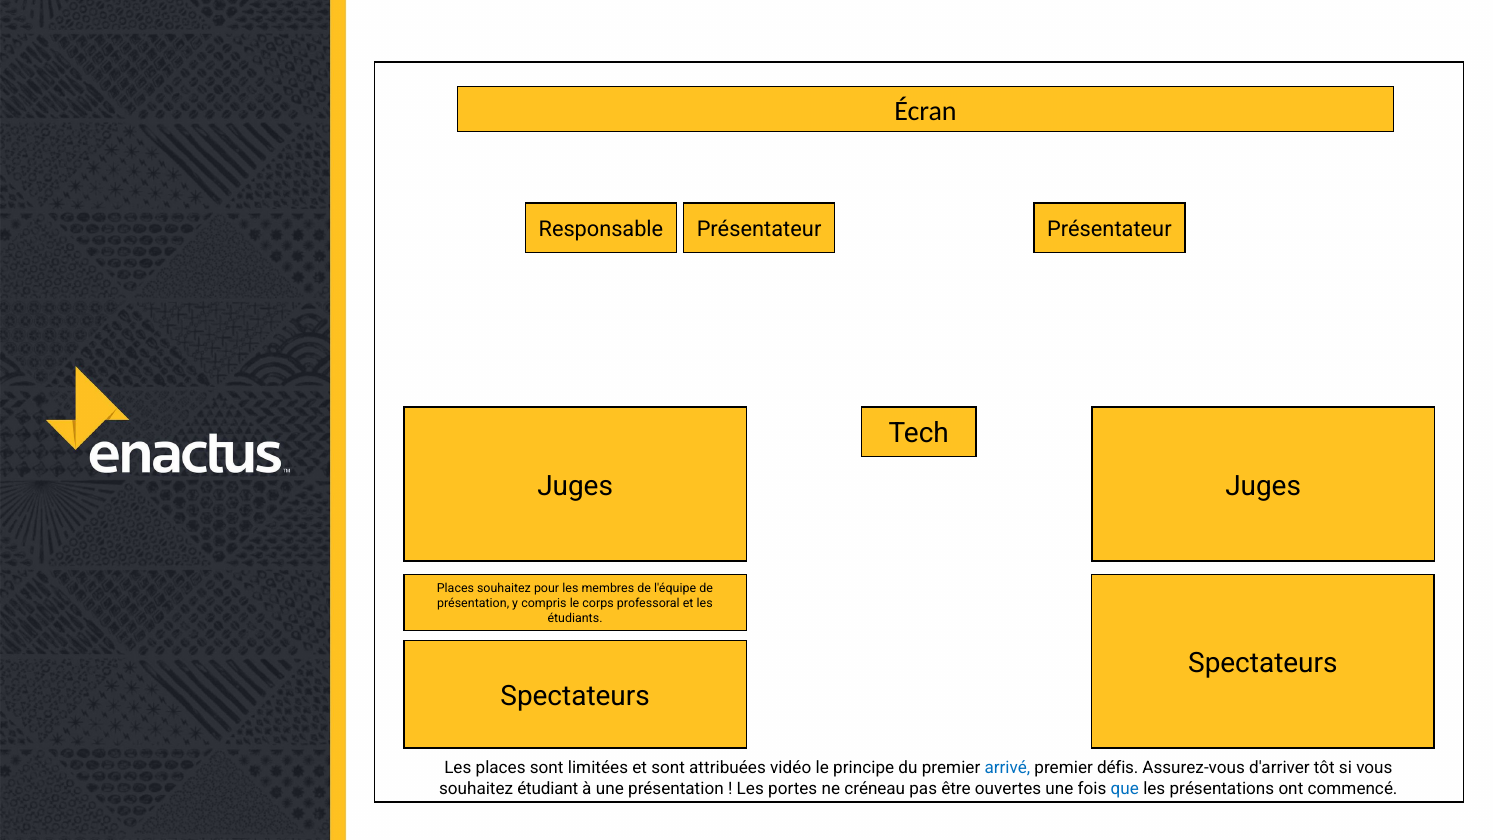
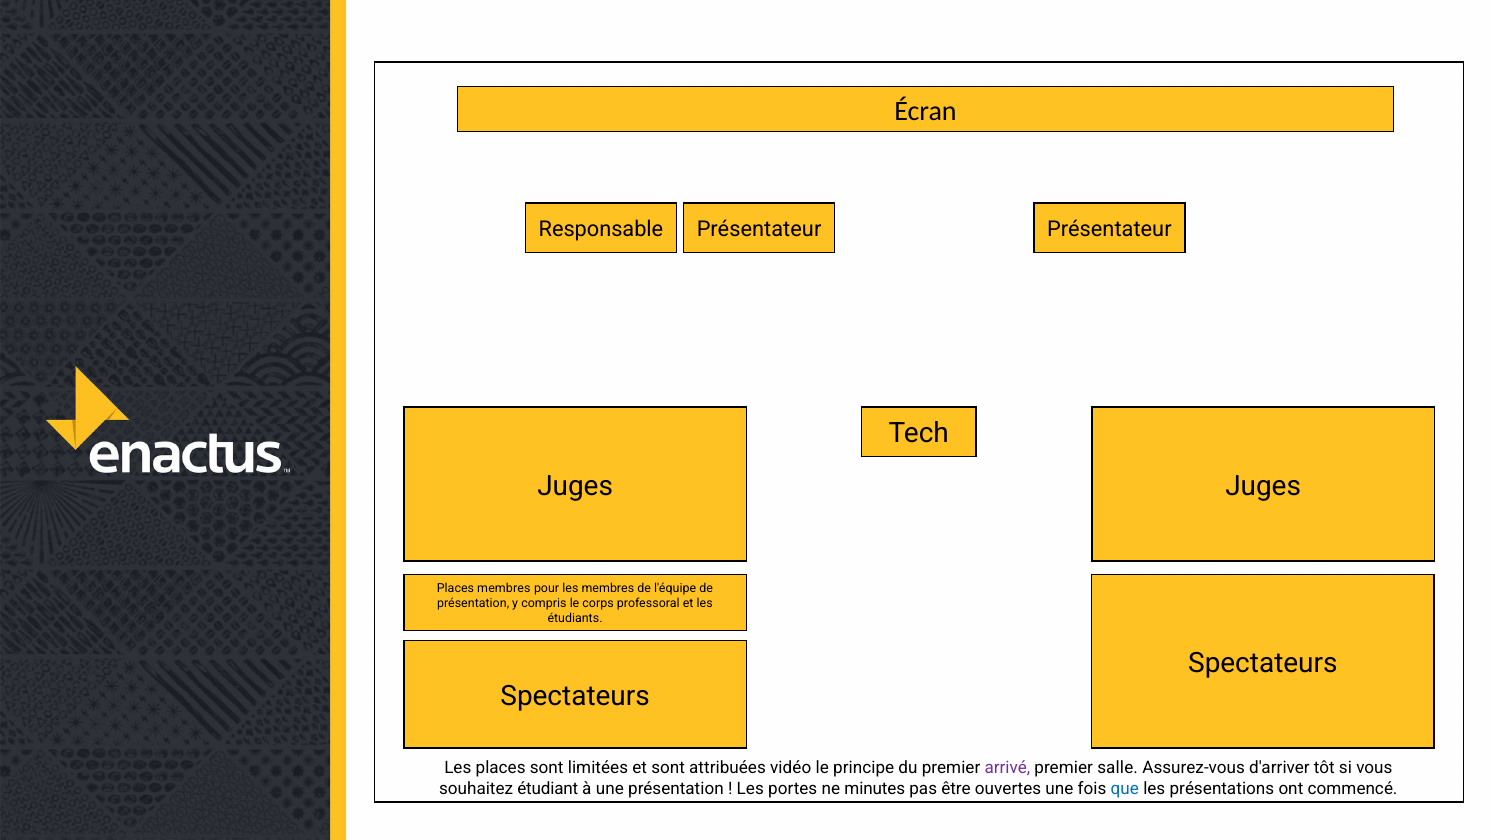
Places souhaitez: souhaitez -> membres (504, 588)
arrivé colour: blue -> purple (1007, 768)
défis: défis -> salle (1118, 768)
créneau: créneau -> minutes (875, 788)
